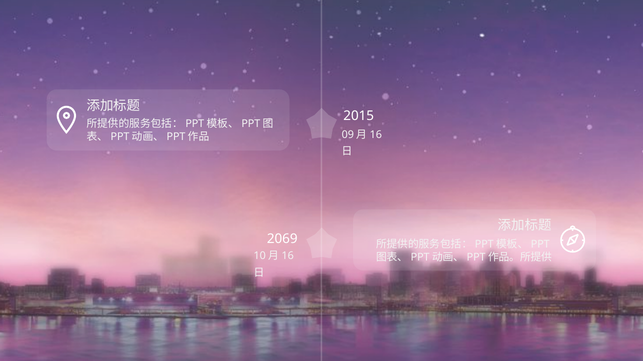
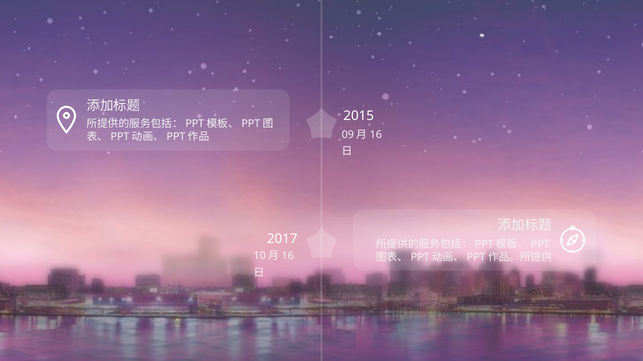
2069: 2069 -> 2017 (282, 239)
